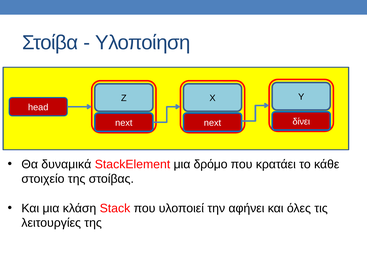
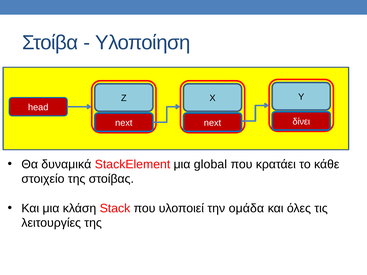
δρόμο: δρόμο -> global (210, 164)
αφήνει: αφήνει -> ομάδα (246, 208)
